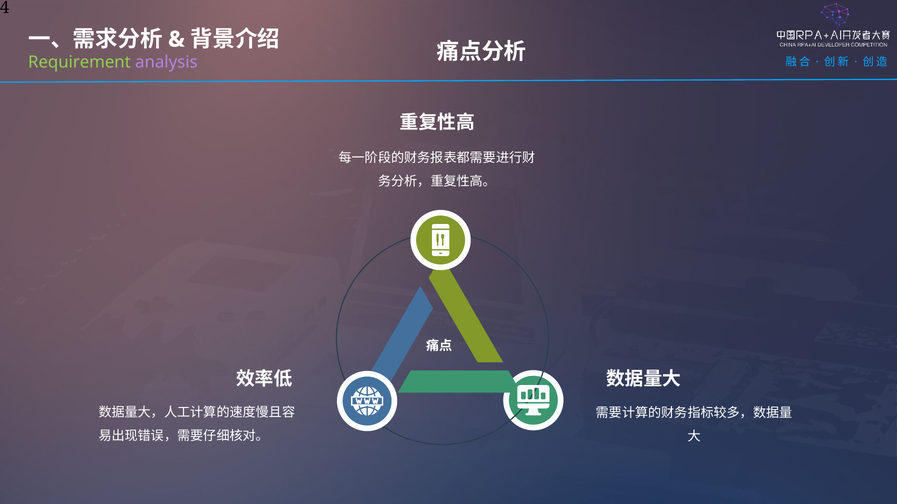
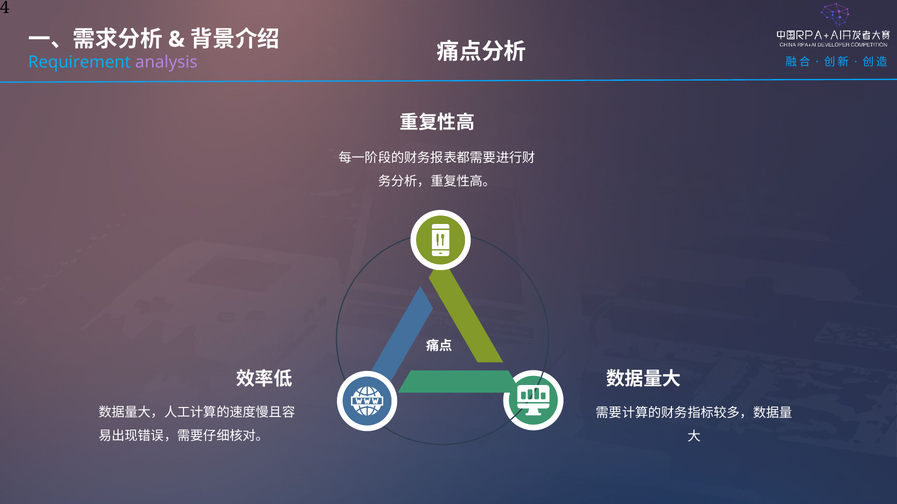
Requirement colour: light green -> light blue (79, 62)
